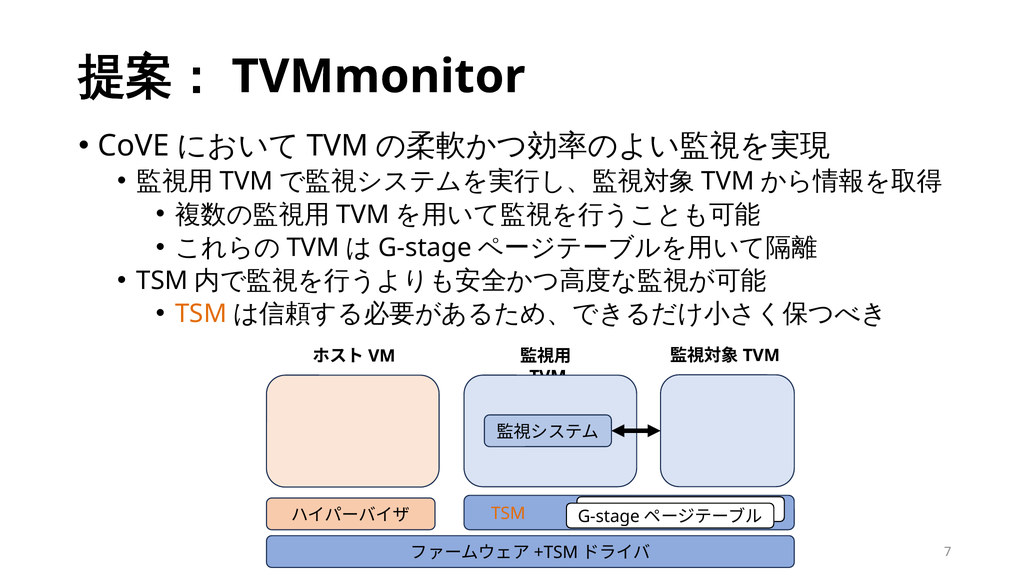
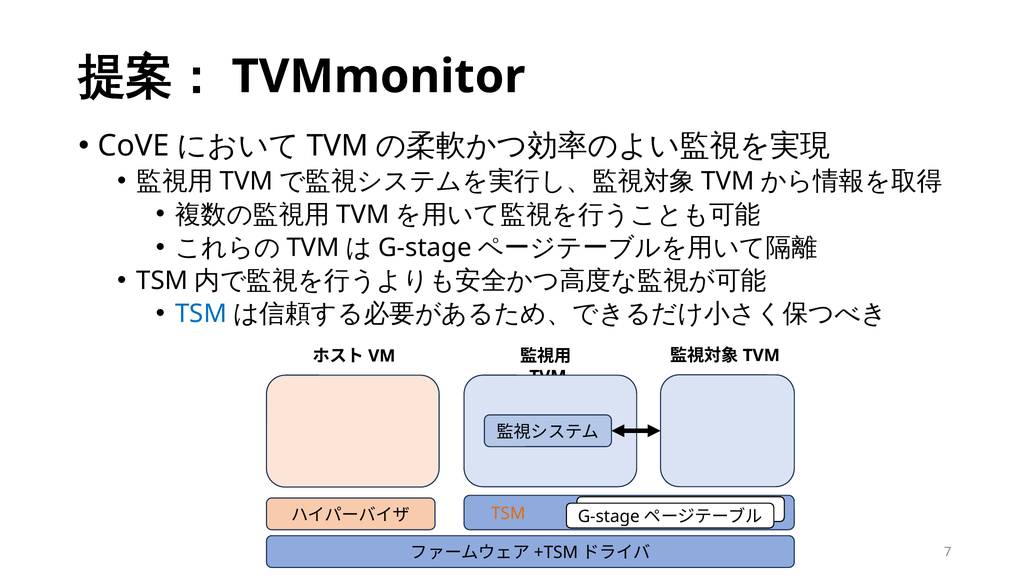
TSM colour: orange -> blue (201, 314)
